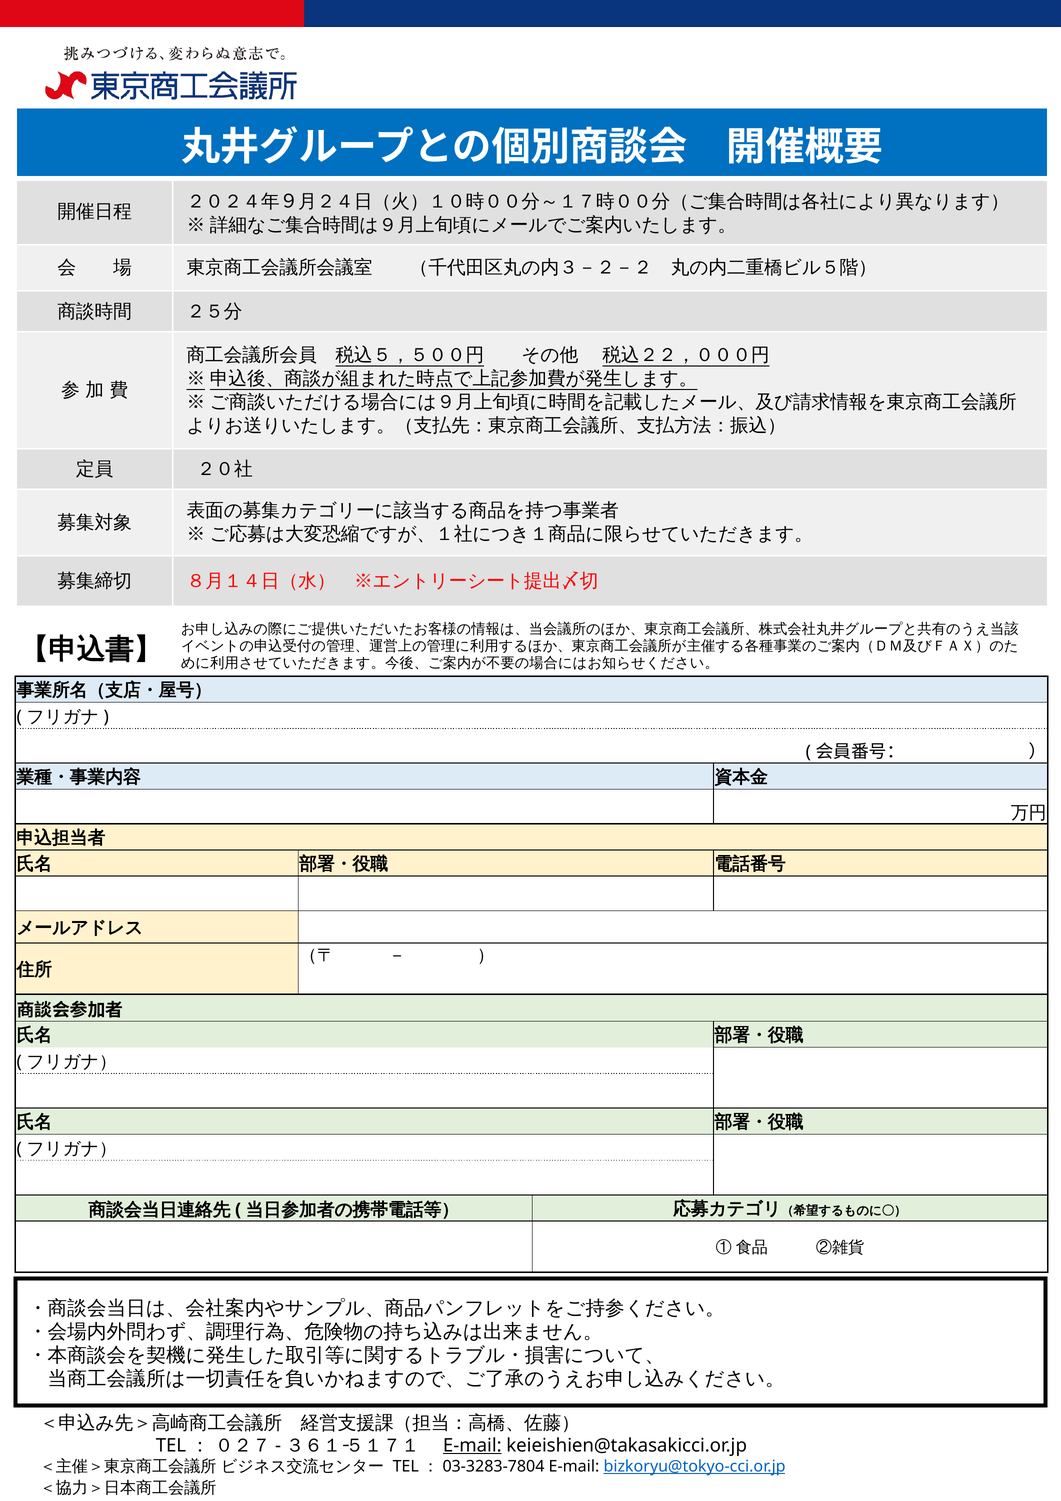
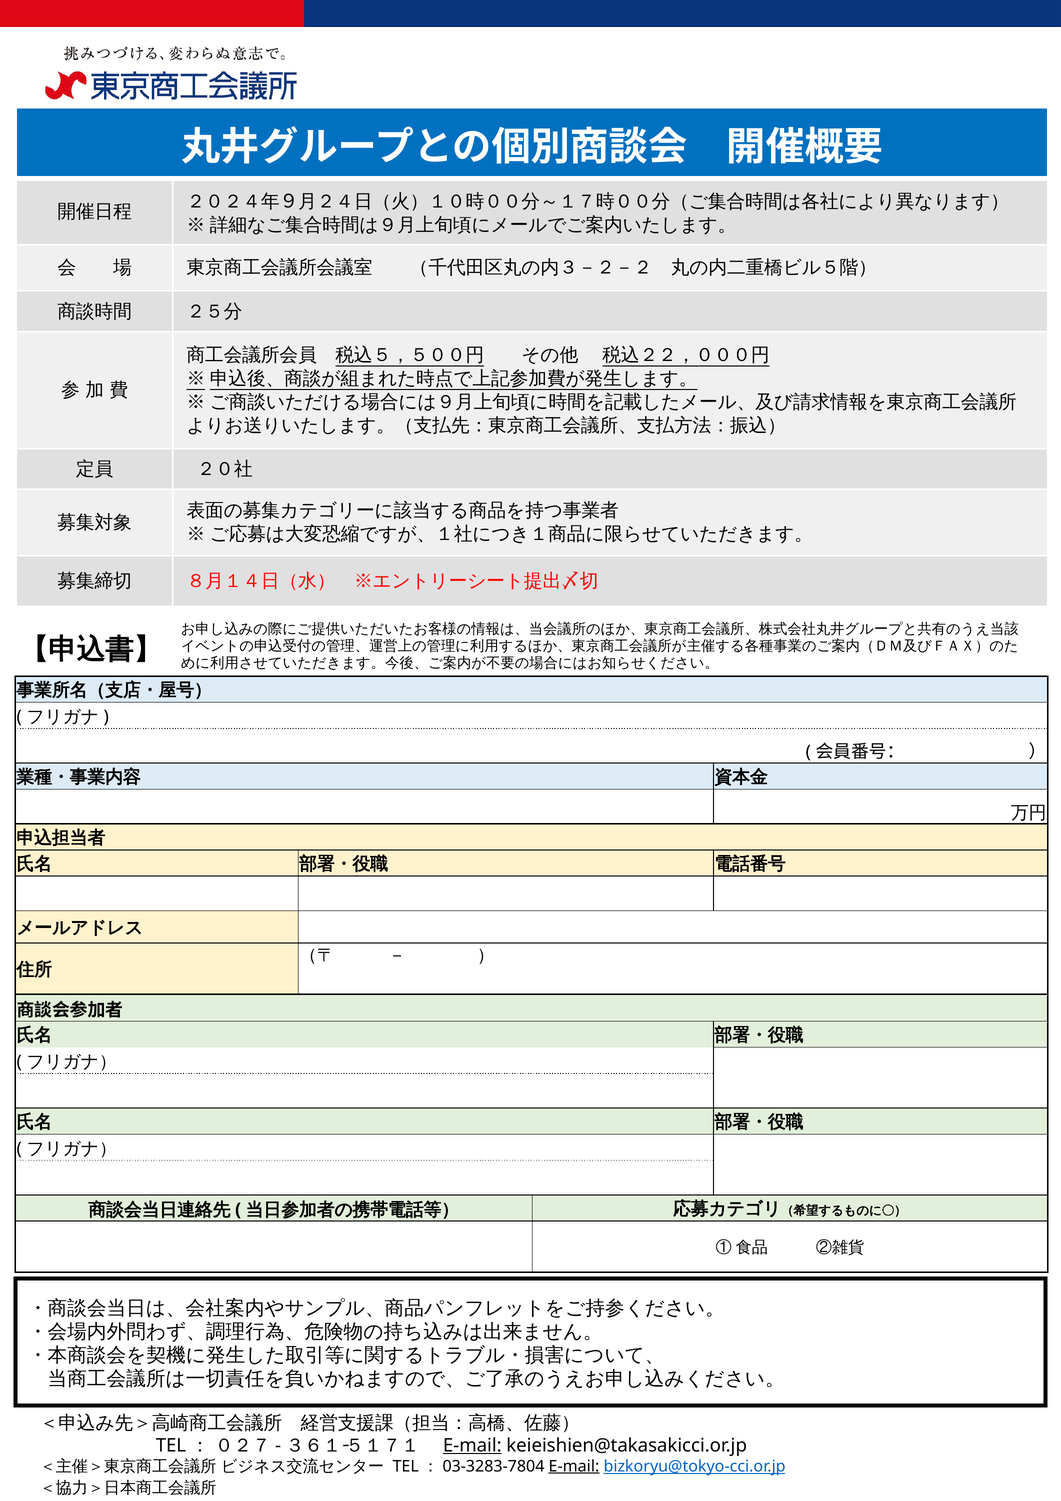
E-mail underline: none -> present (574, 1466)
